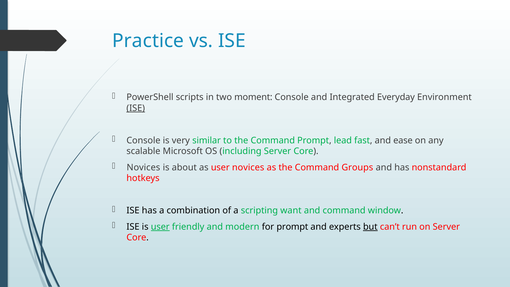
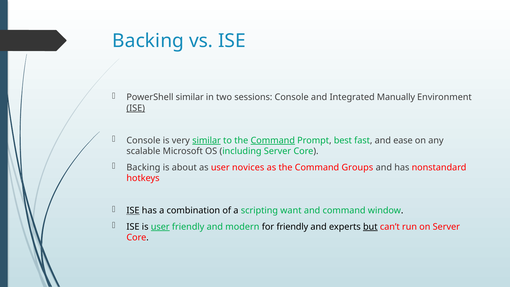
Practice: Practice -> Backing (148, 41)
PowerShell scripts: scripts -> similar (190, 97)
moment: moment -> sessions (253, 97)
Everyday: Everyday -> Manually (396, 97)
similar underline: none -> present (207, 140)
Command underline: none -> present (273, 140)
lead: lead -> best (343, 140)
Novices: Novices -> Backing (143, 167)
ISE underline: none -> present (133, 211)
for prompt: prompt -> friendly (292, 227)
